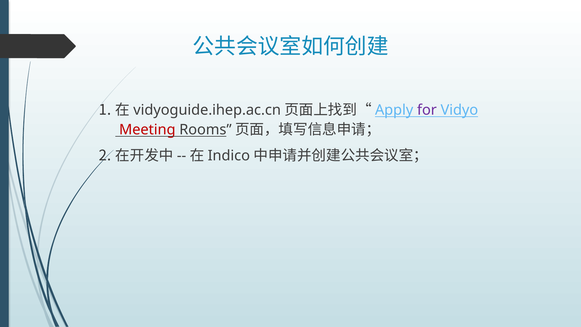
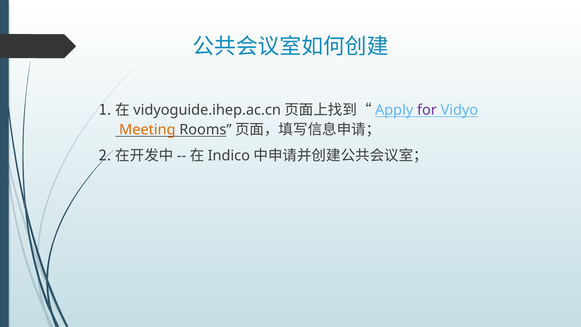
Meeting colour: red -> orange (147, 130)
